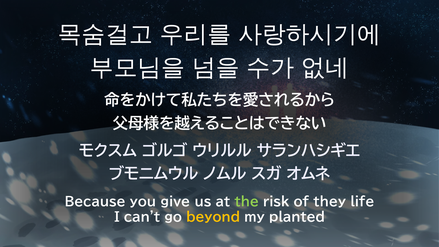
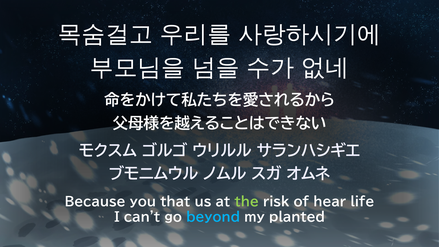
give: give -> that (175, 202)
they: they -> hear (330, 202)
beyond colour: yellow -> light blue (213, 217)
